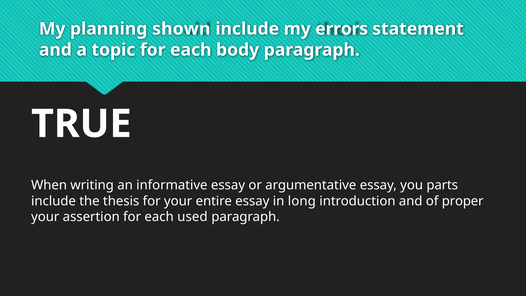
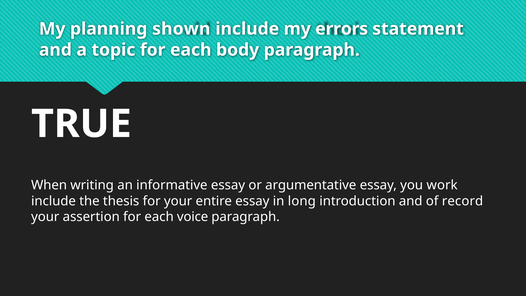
parts: parts -> work (442, 185)
proper: proper -> record (463, 201)
used: used -> voice (193, 217)
